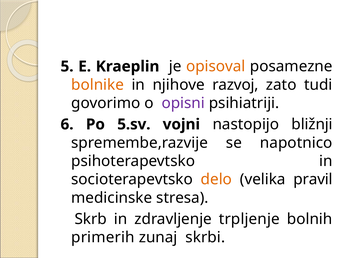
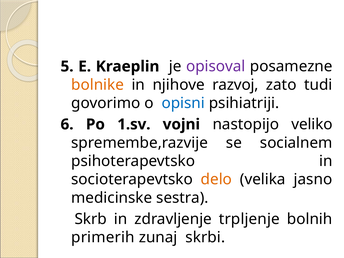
opisoval colour: orange -> purple (216, 66)
opisni colour: purple -> blue (183, 103)
5.sv: 5.sv -> 1.sv (134, 124)
bližnji: bližnji -> veliko (312, 124)
napotnico: napotnico -> socialnem (296, 143)
pravil: pravil -> jasno (313, 179)
stresa: stresa -> sestra (182, 198)
